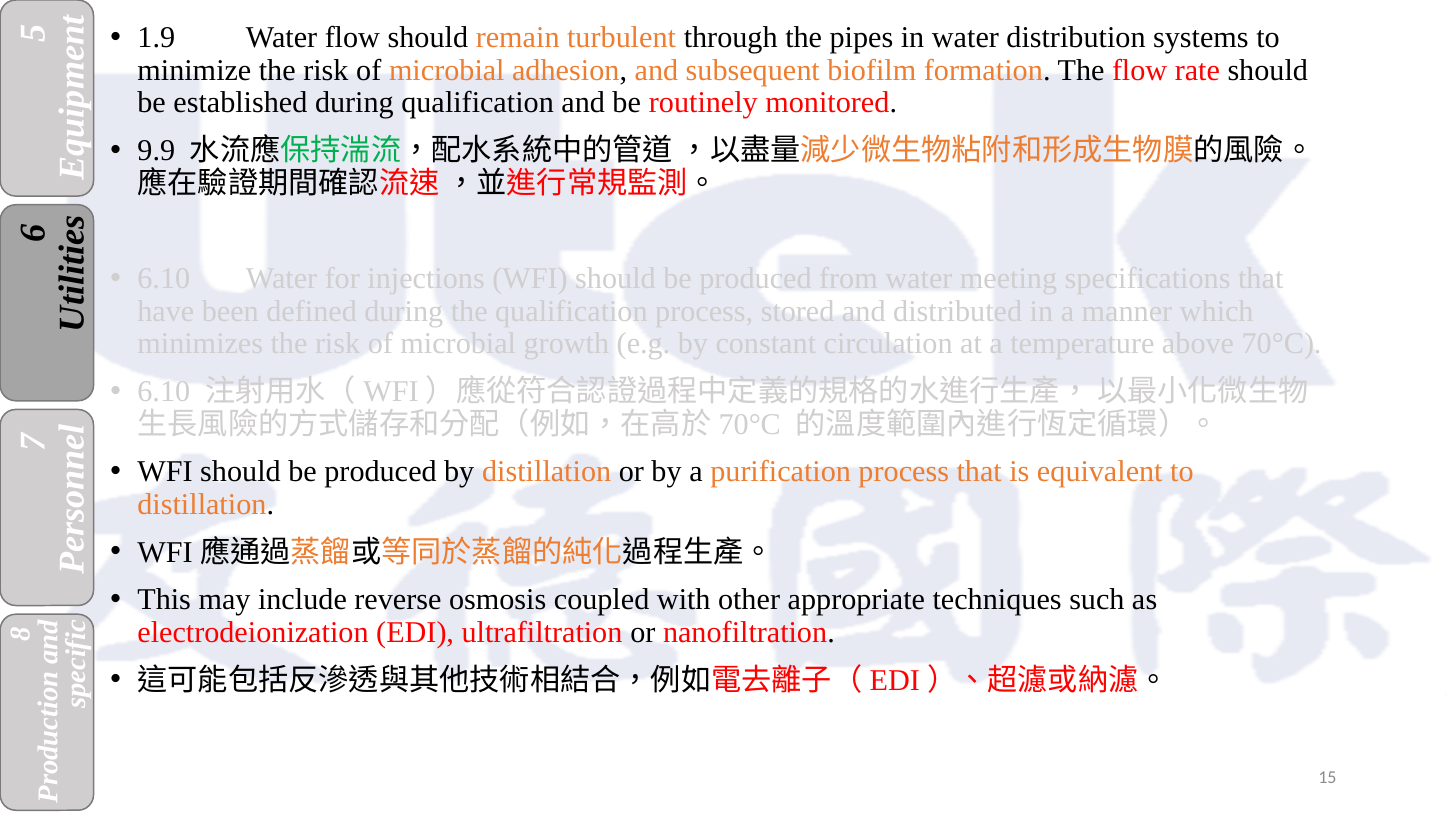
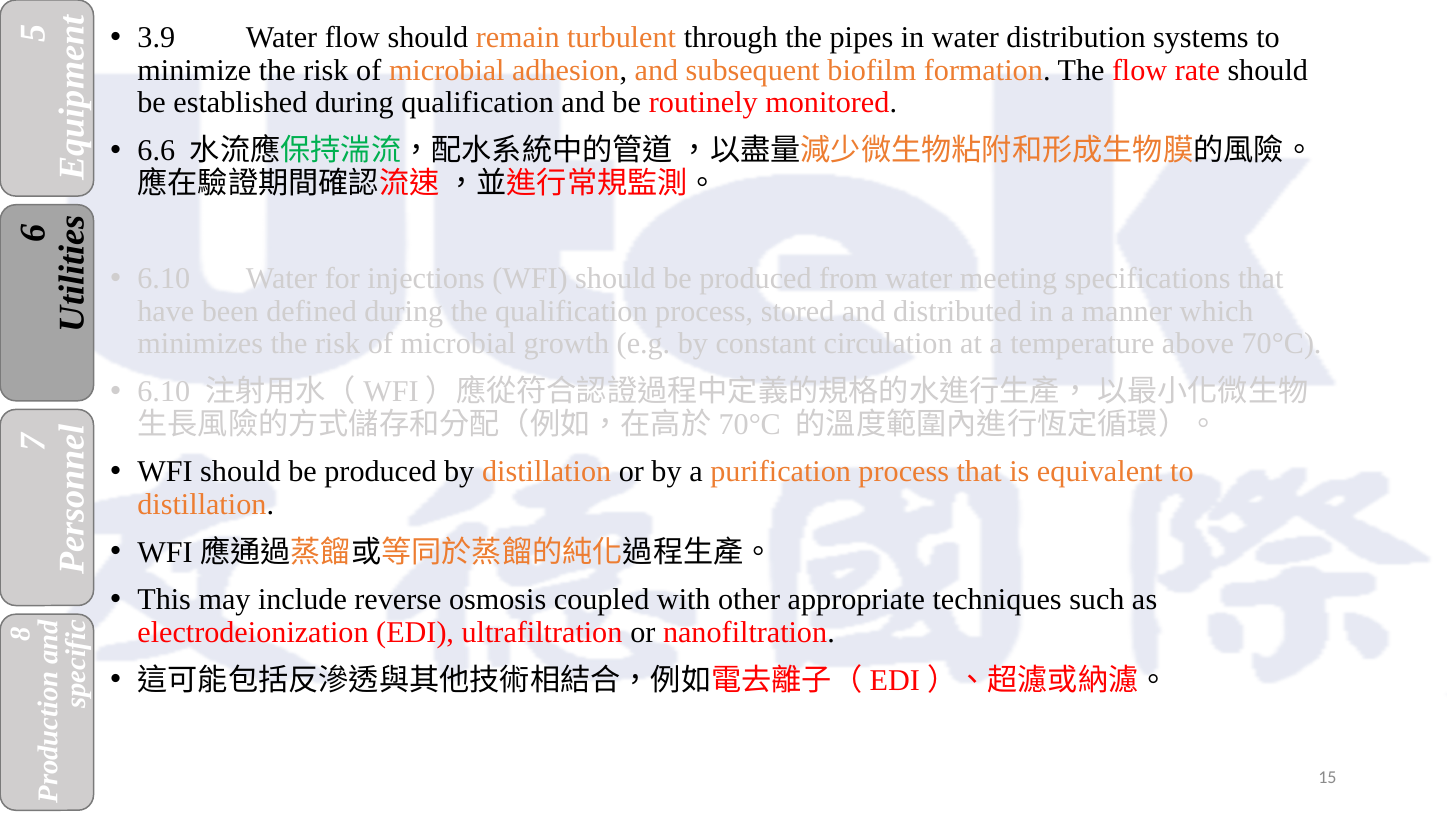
1.9: 1.9 -> 3.9 (156, 38)
9.9: 9.9 -> 6.6 (156, 151)
